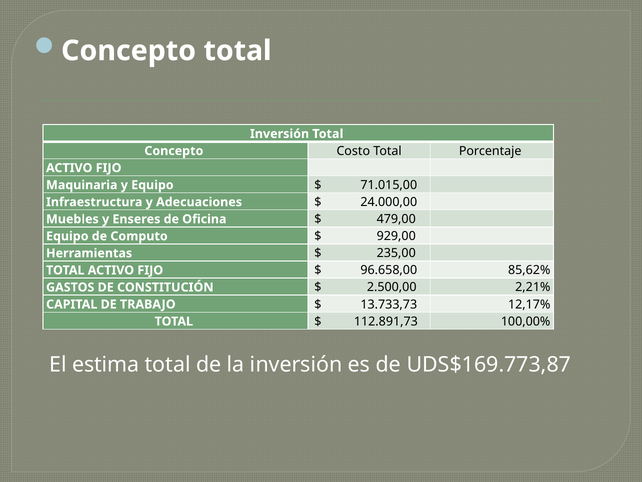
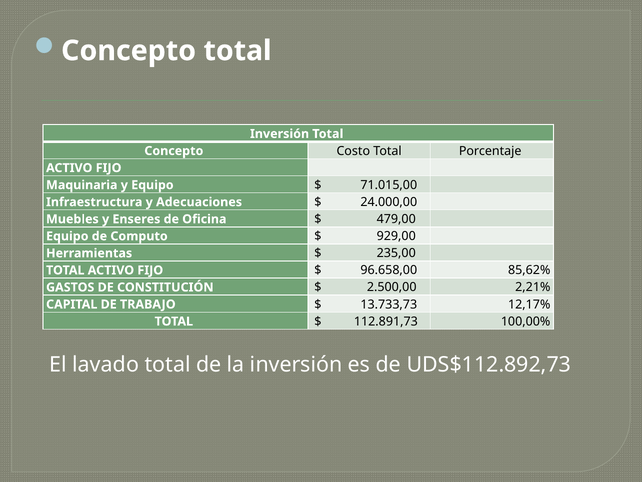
estima: estima -> lavado (106, 364)
UDS$169.773,87: UDS$169.773,87 -> UDS$112.892,73 (489, 364)
